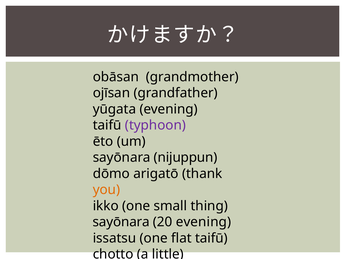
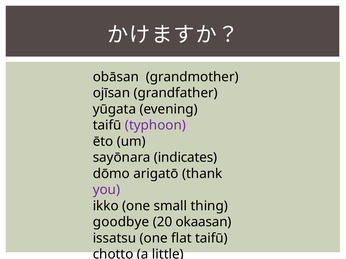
nijuppun: nijuppun -> indicates (186, 158)
you colour: orange -> purple (106, 190)
sayōnara: sayōnara -> goodbye (121, 222)
20 evening: evening -> okaasan (204, 222)
